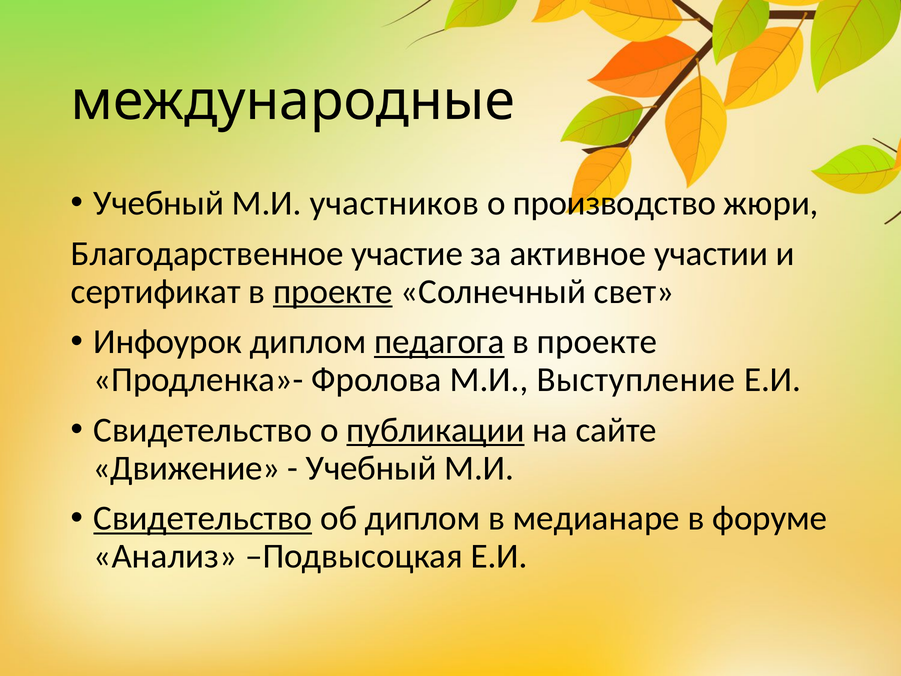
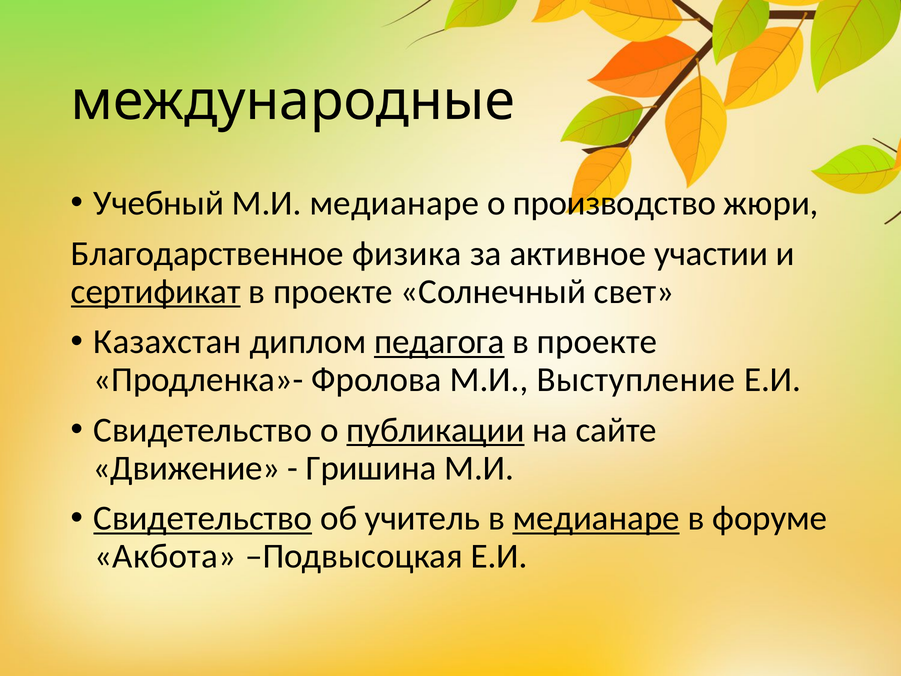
М.И участников: участников -> медианаре (394, 203)
участие: участие -> физика (407, 253)
сертификат underline: none -> present (156, 291)
проекте underline: present -> none (333, 291)
Инфоурок: Инфоурок -> Казахстан (167, 342)
Учебный: Учебный -> Гришина (371, 468)
об диплом: диплом -> учитель (423, 518)
медианаре underline: none -> present (596, 518)
Анализ: Анализ -> Акбота (165, 556)
